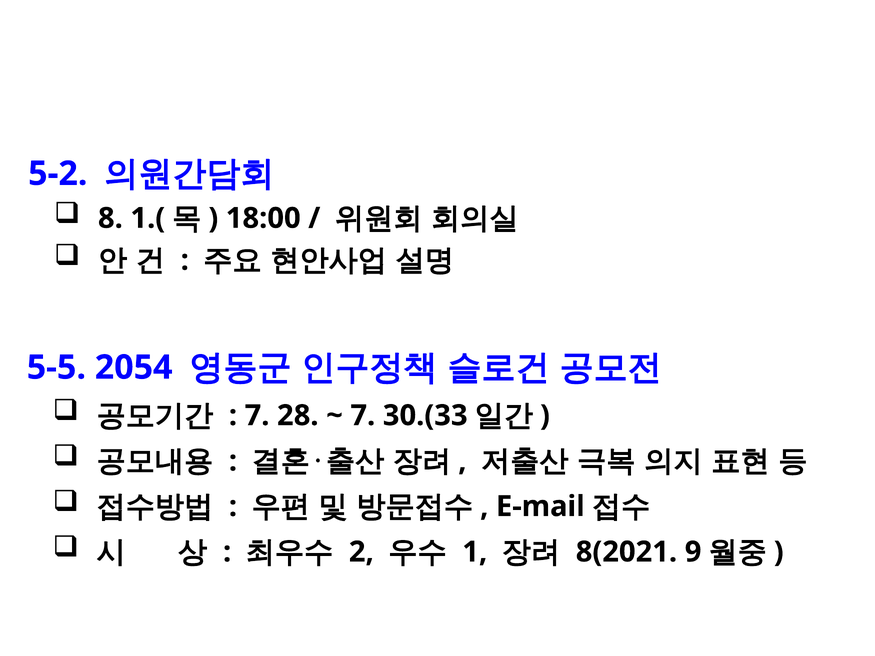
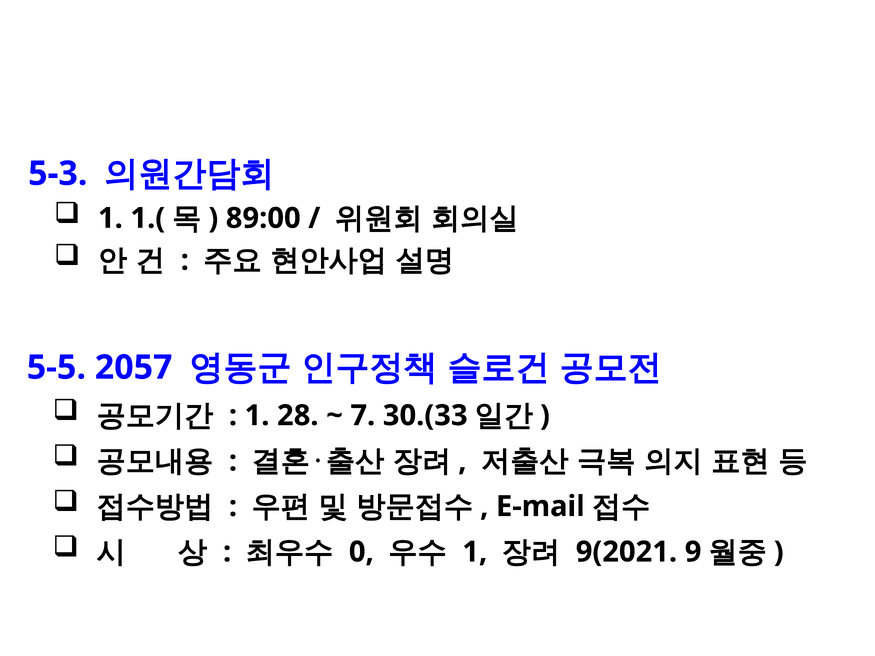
5-2: 5-2 -> 5-3 (58, 174)
8: 8 -> 1 (110, 218)
18:00: 18:00 -> 89:00 (263, 218)
2054: 2054 -> 2057 (134, 368)
7: 7 -> 1 (257, 416)
2: 2 -> 0 (361, 552)
8(2021: 8(2021 -> 9(2021 (626, 552)
